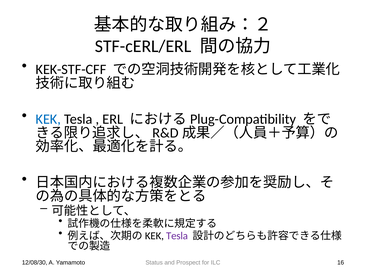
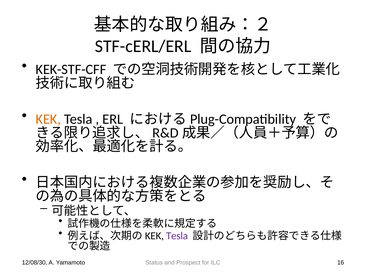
KEK colour: blue -> orange (48, 119)
